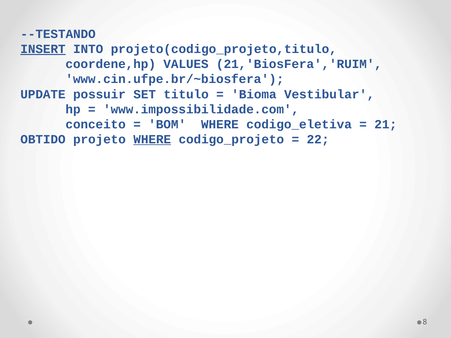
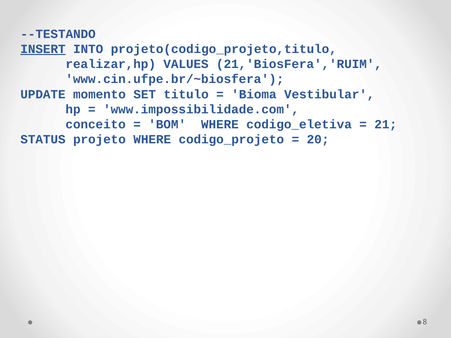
coordene,hp: coordene,hp -> realizar,hp (111, 64)
possuir: possuir -> momento (99, 94)
OBTIDO: OBTIDO -> STATUS (43, 139)
WHERE underline: present -> none (152, 139)
22: 22 -> 20 (318, 139)
